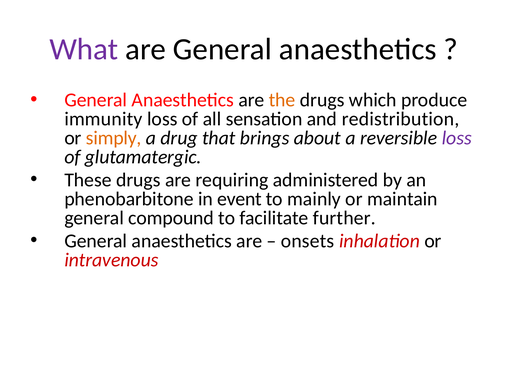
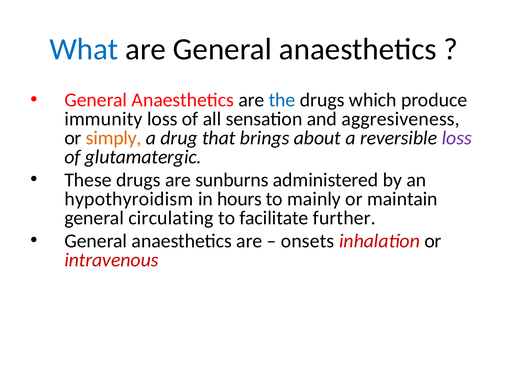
What colour: purple -> blue (84, 49)
the colour: orange -> blue (282, 100)
redistribution: redistribution -> aggresiveness (401, 119)
requiring: requiring -> sunburns (232, 180)
phenobarbitone: phenobarbitone -> hypothyroidism (129, 199)
event: event -> hours (240, 199)
compound: compound -> circulating (171, 218)
